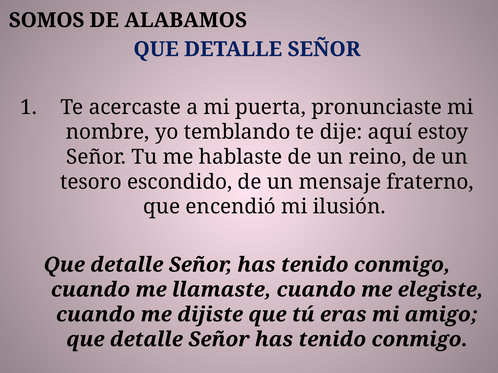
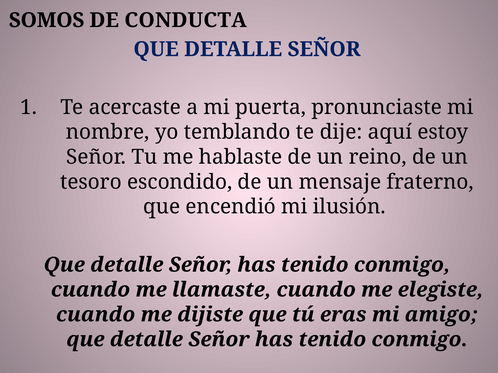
ALABAMOS: ALABAMOS -> CONDUCTA (186, 20)
